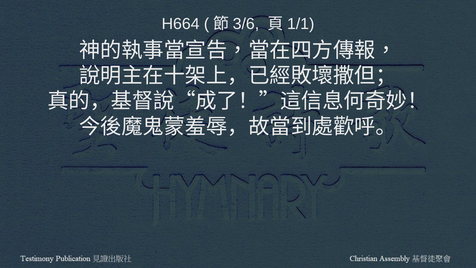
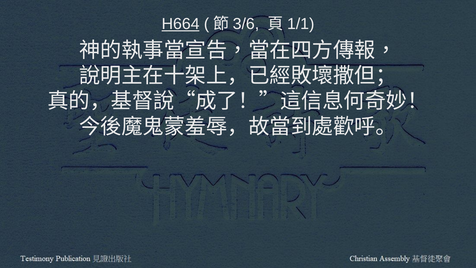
H664 underline: none -> present (181, 24)
